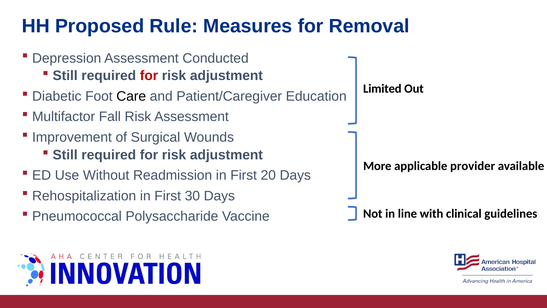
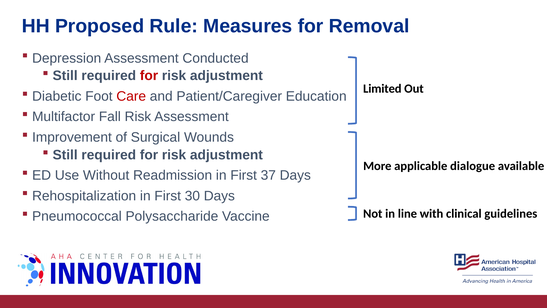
Care colour: black -> red (131, 96)
provider: provider -> dialogue (473, 166)
20: 20 -> 37 (268, 175)
